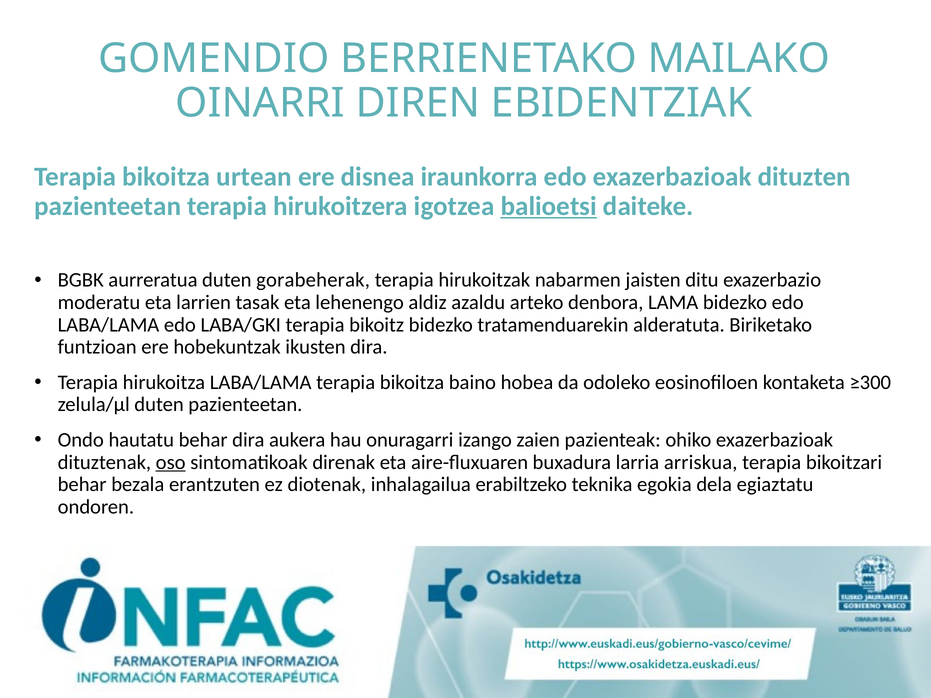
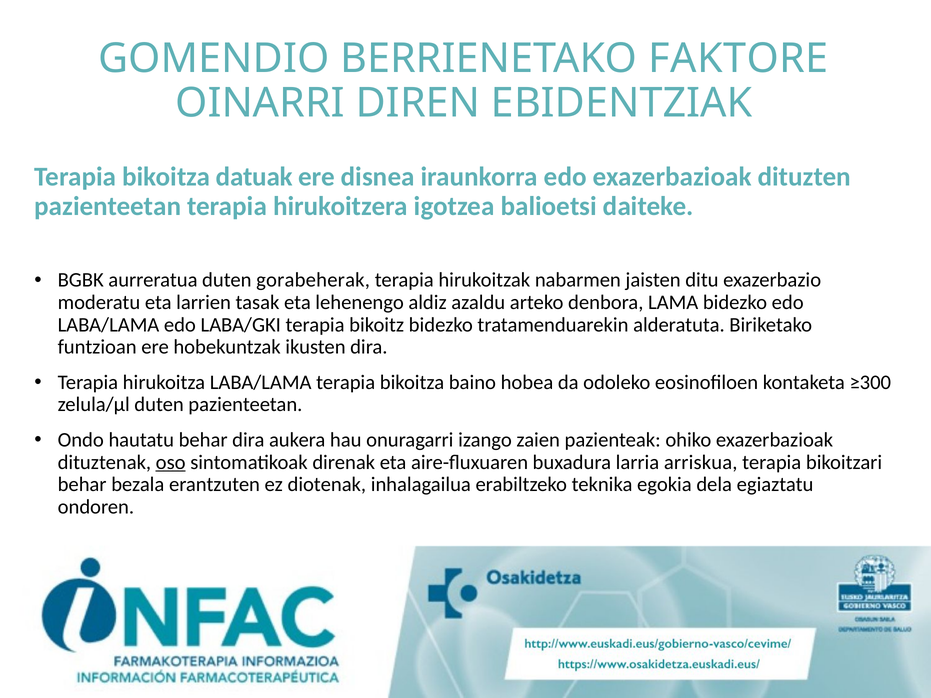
MAILAKO: MAILAKO -> FAKTORE (738, 58)
urtean: urtean -> datuak (254, 177)
balioetsi underline: present -> none (549, 206)
